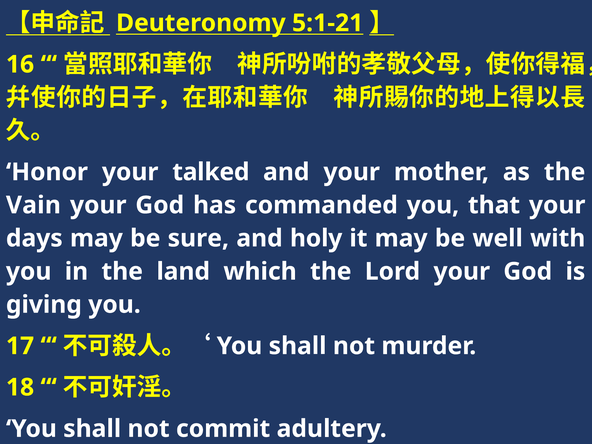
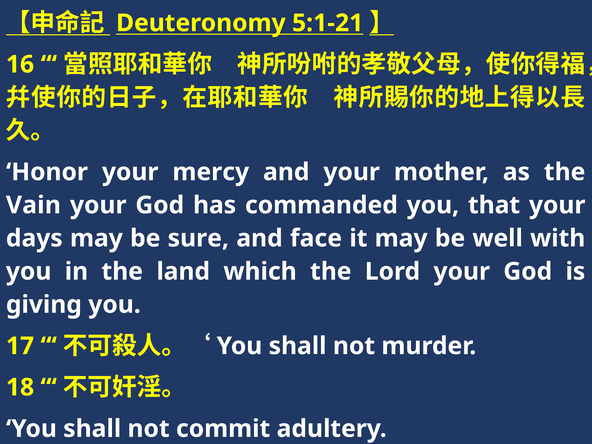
talked: talked -> mercy (211, 172)
holy: holy -> face (316, 238)
